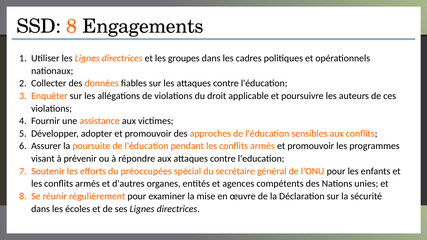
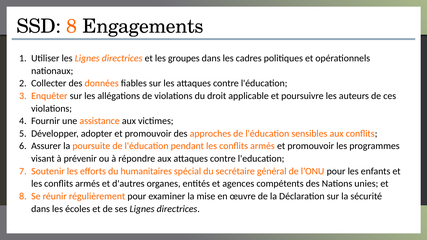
préoccupées: préoccupées -> humanitaires (146, 171)
